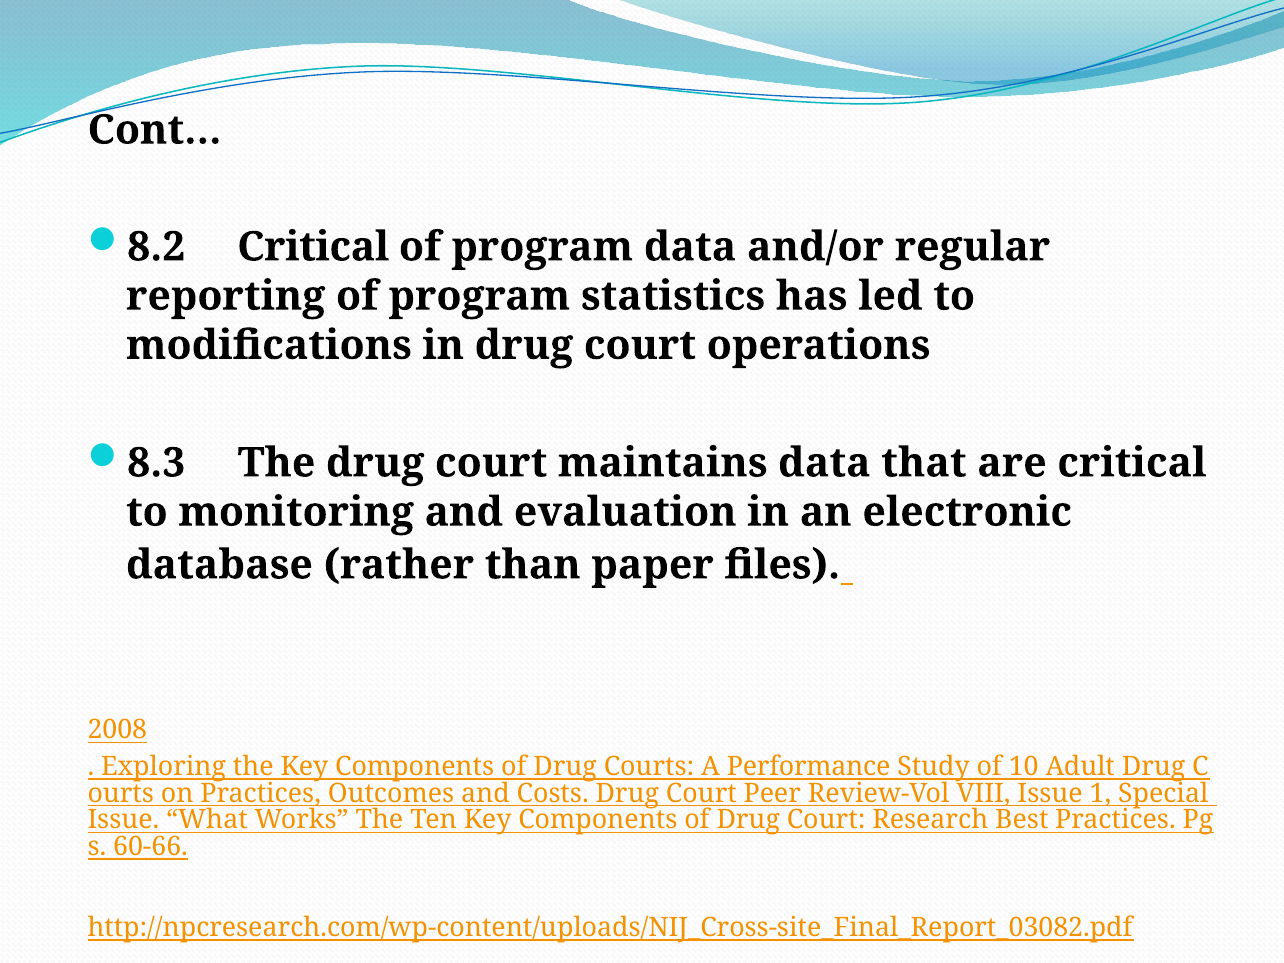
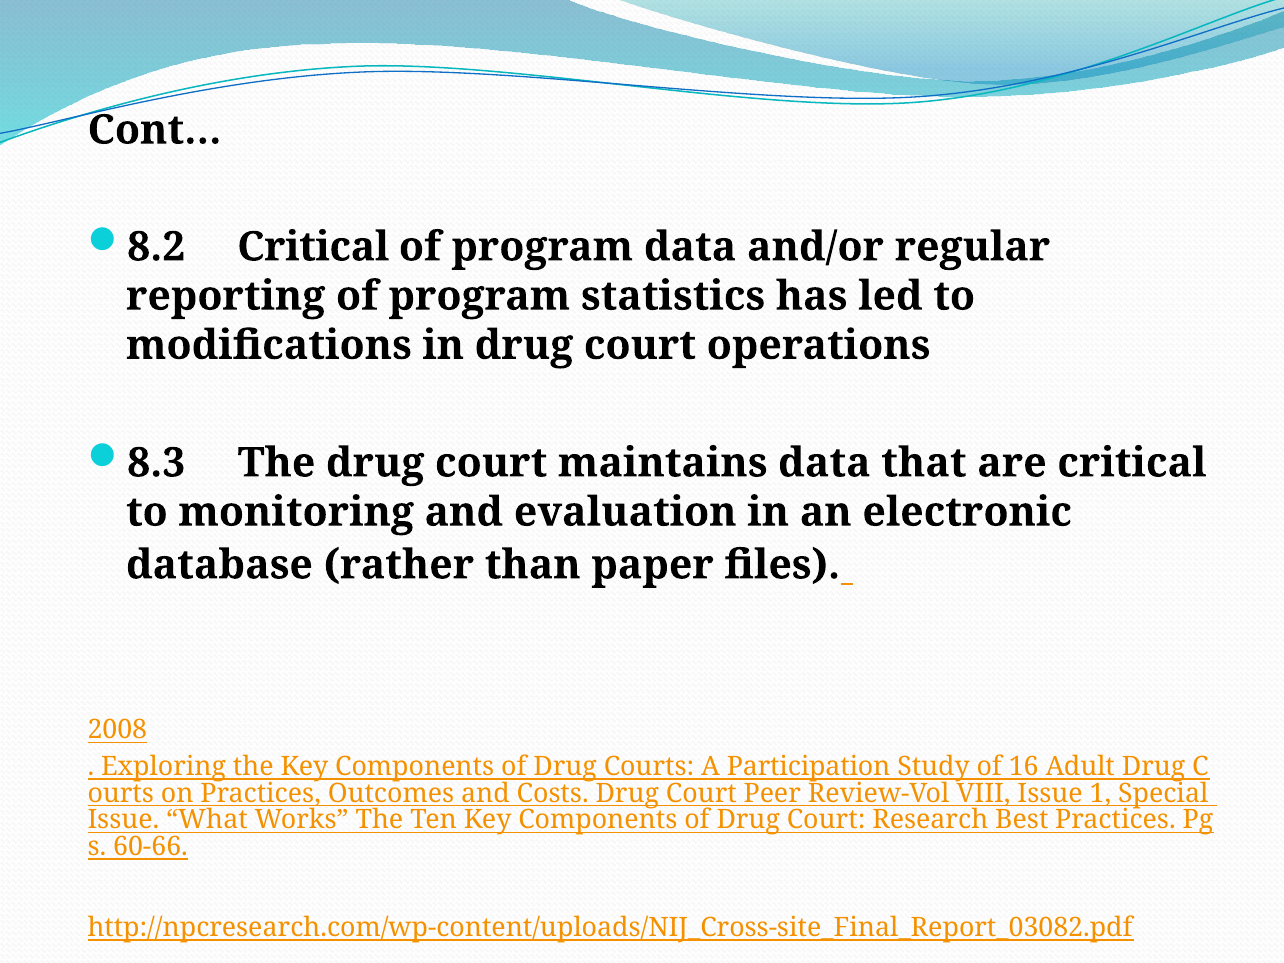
Performance: Performance -> Participation (809, 767)
10: 10 -> 16 (1024, 767)
